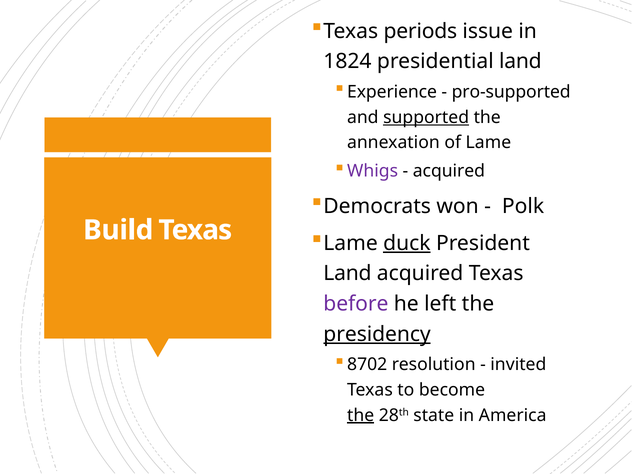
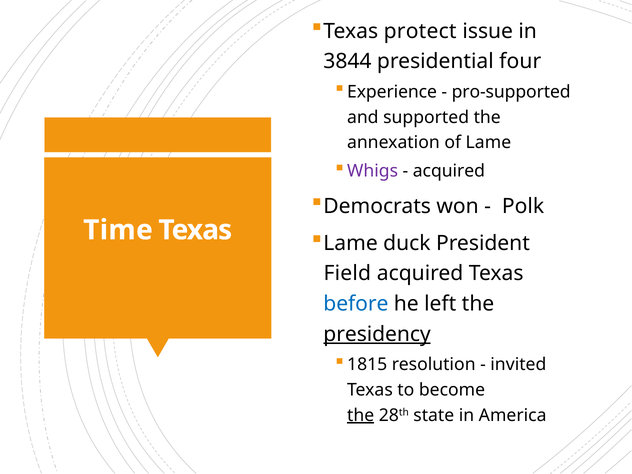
periods: periods -> protect (420, 31)
1824: 1824 -> 3844 (347, 62)
presidential land: land -> four (520, 62)
supported underline: present -> none (426, 117)
Build: Build -> Time (118, 230)
duck underline: present -> none (407, 243)
Land: Land -> Field (347, 273)
before colour: purple -> blue (356, 304)
8702: 8702 -> 1815 (367, 365)
